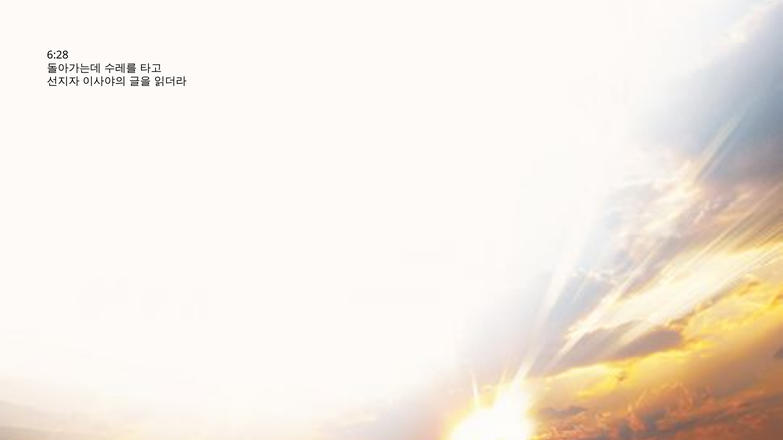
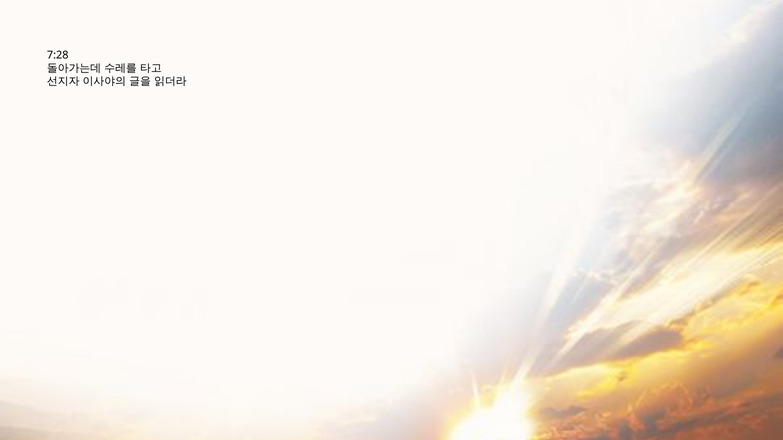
6:28: 6:28 -> 7:28 (58, 55)
